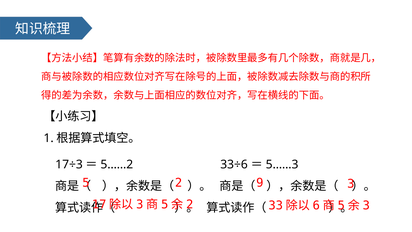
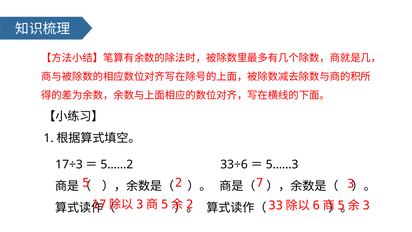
9: 9 -> 7 (260, 183)
